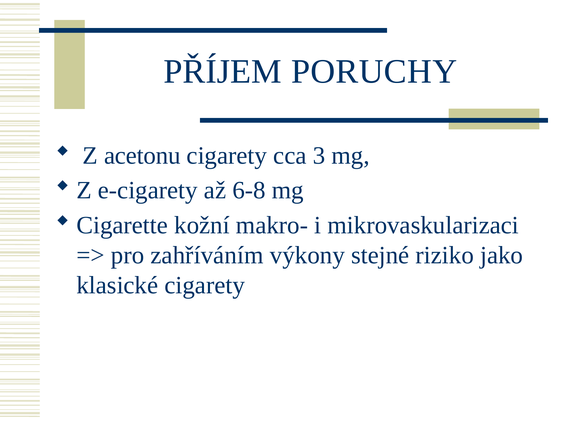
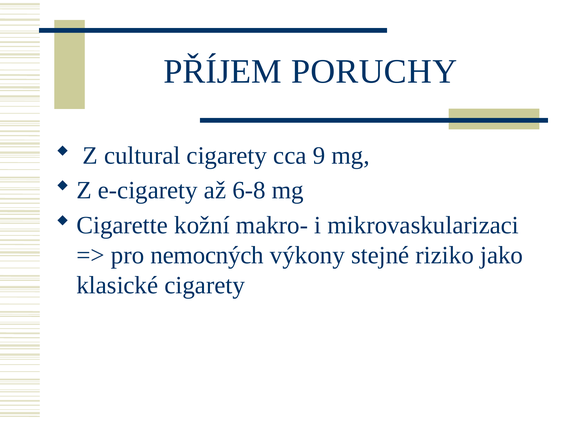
acetonu: acetonu -> cultural (142, 156)
3: 3 -> 9 (319, 156)
zahříváním: zahříváním -> nemocných (207, 256)
